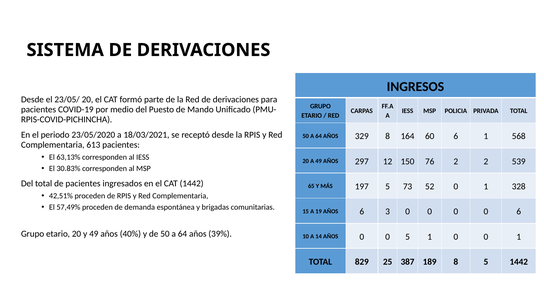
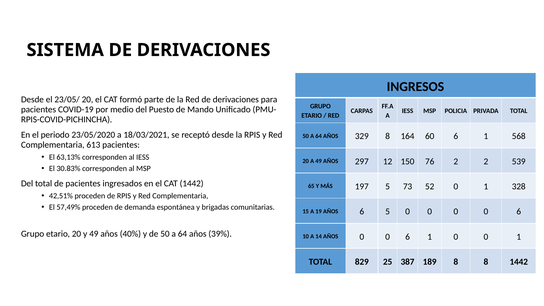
6 3: 3 -> 5 (388, 212)
AÑOS 0 0 5: 5 -> 6 (408, 237)
8 5: 5 -> 8 (486, 262)
